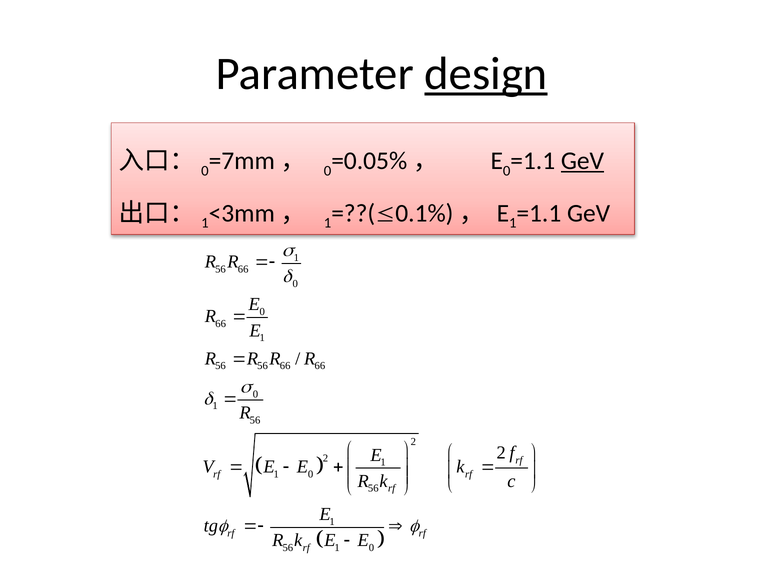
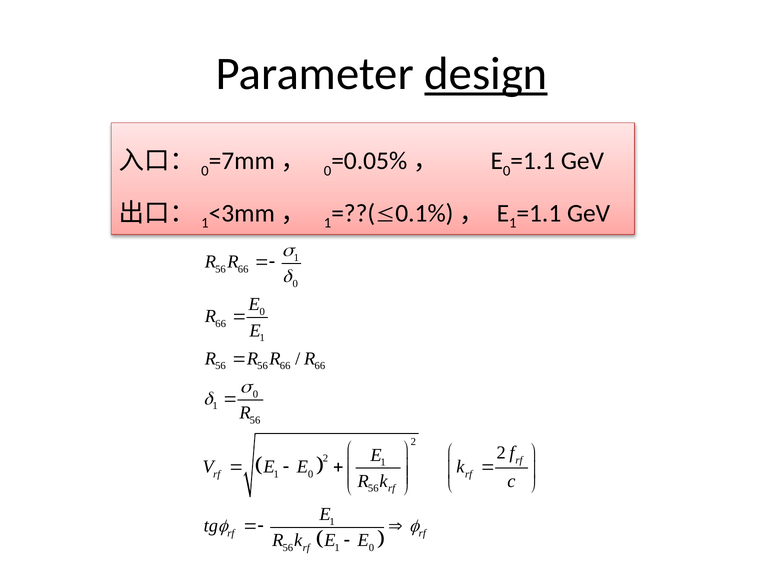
GeV underline: present -> none (582, 161)
